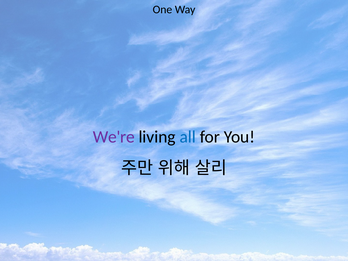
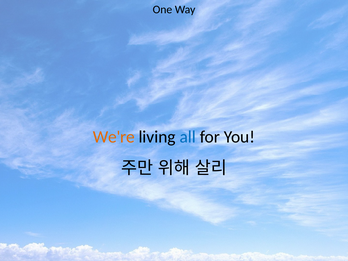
We're colour: purple -> orange (114, 137)
